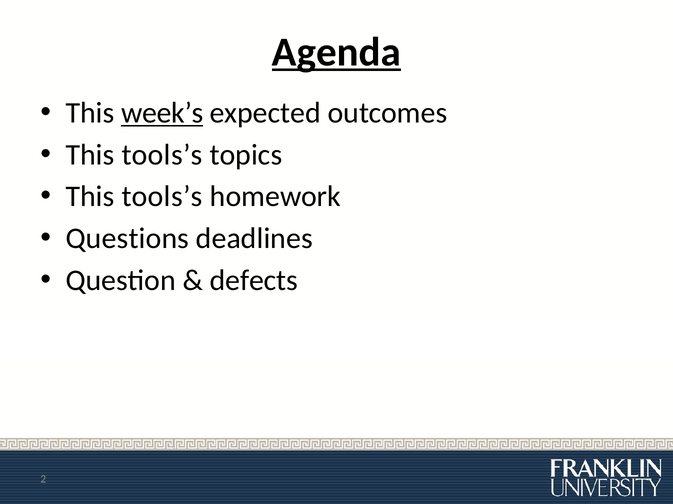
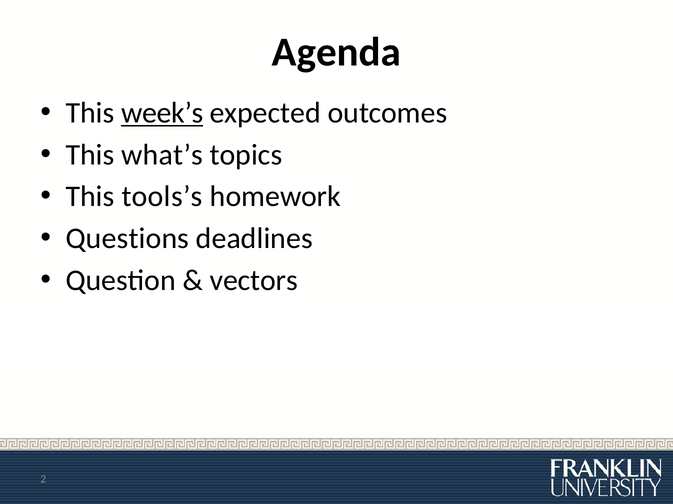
Agenda underline: present -> none (336, 52)
tools’s: tools’s -> what’s (162, 155)
defects: defects -> vectors (254, 281)
